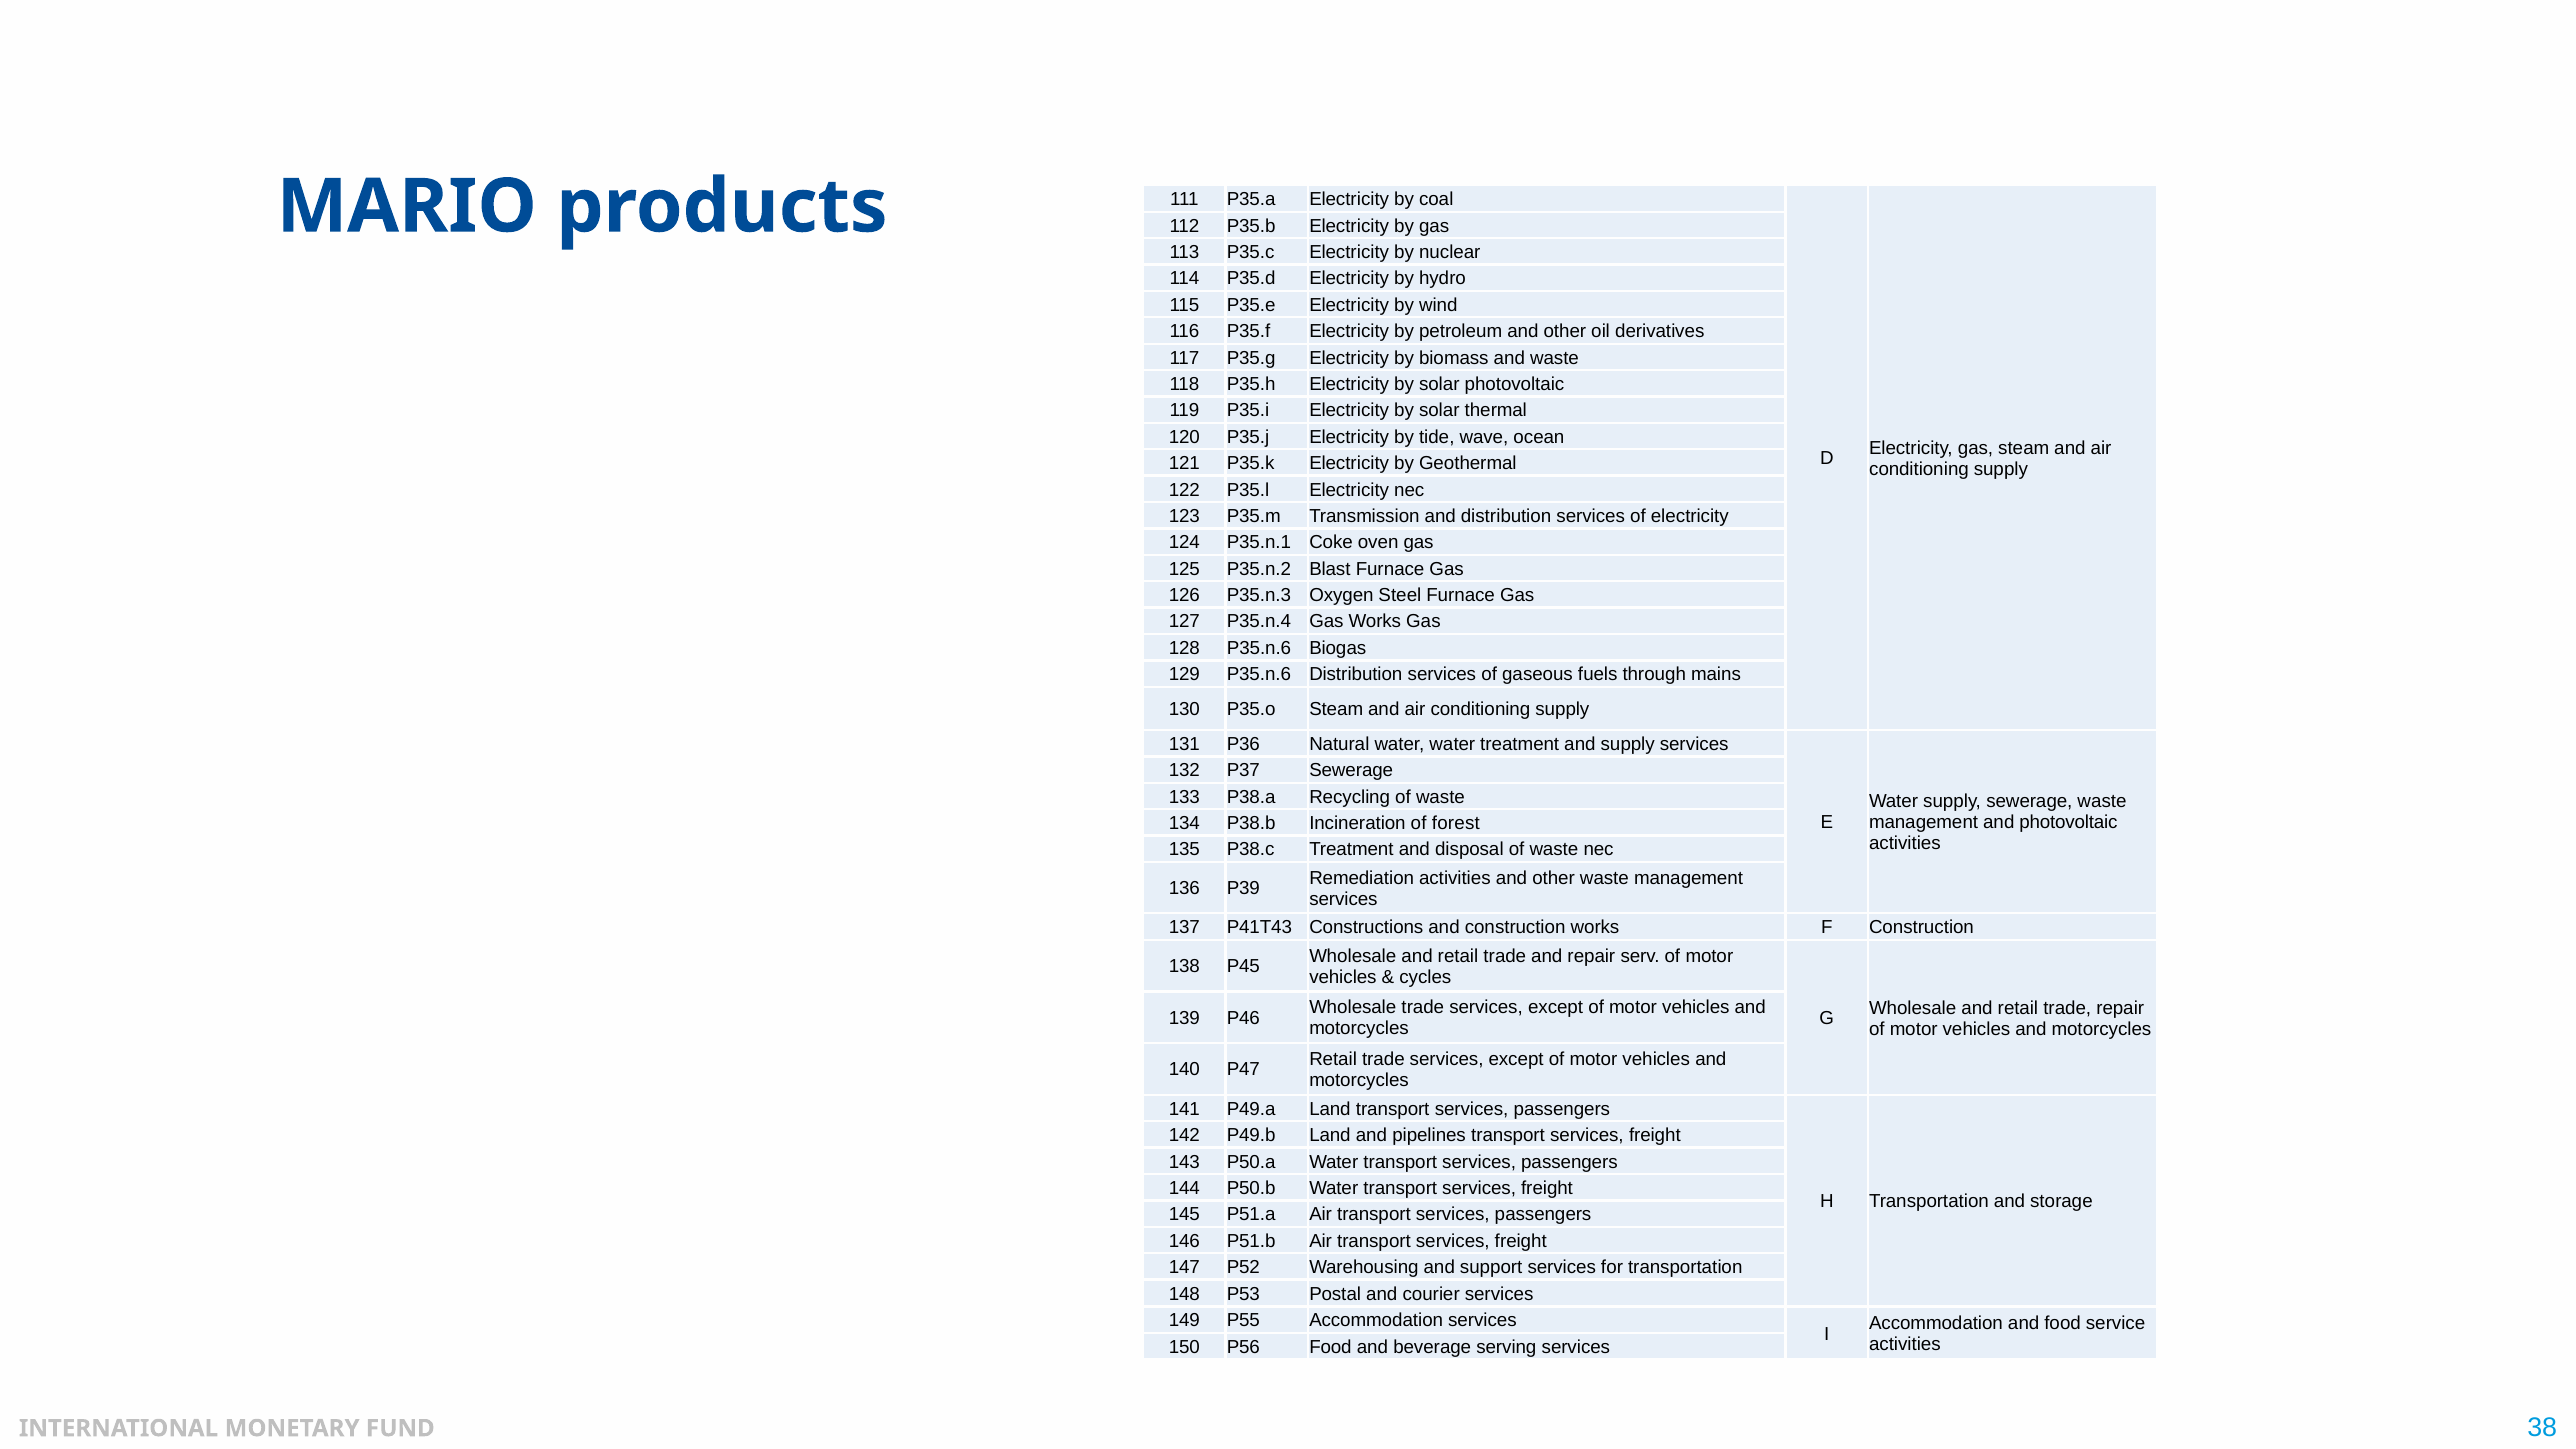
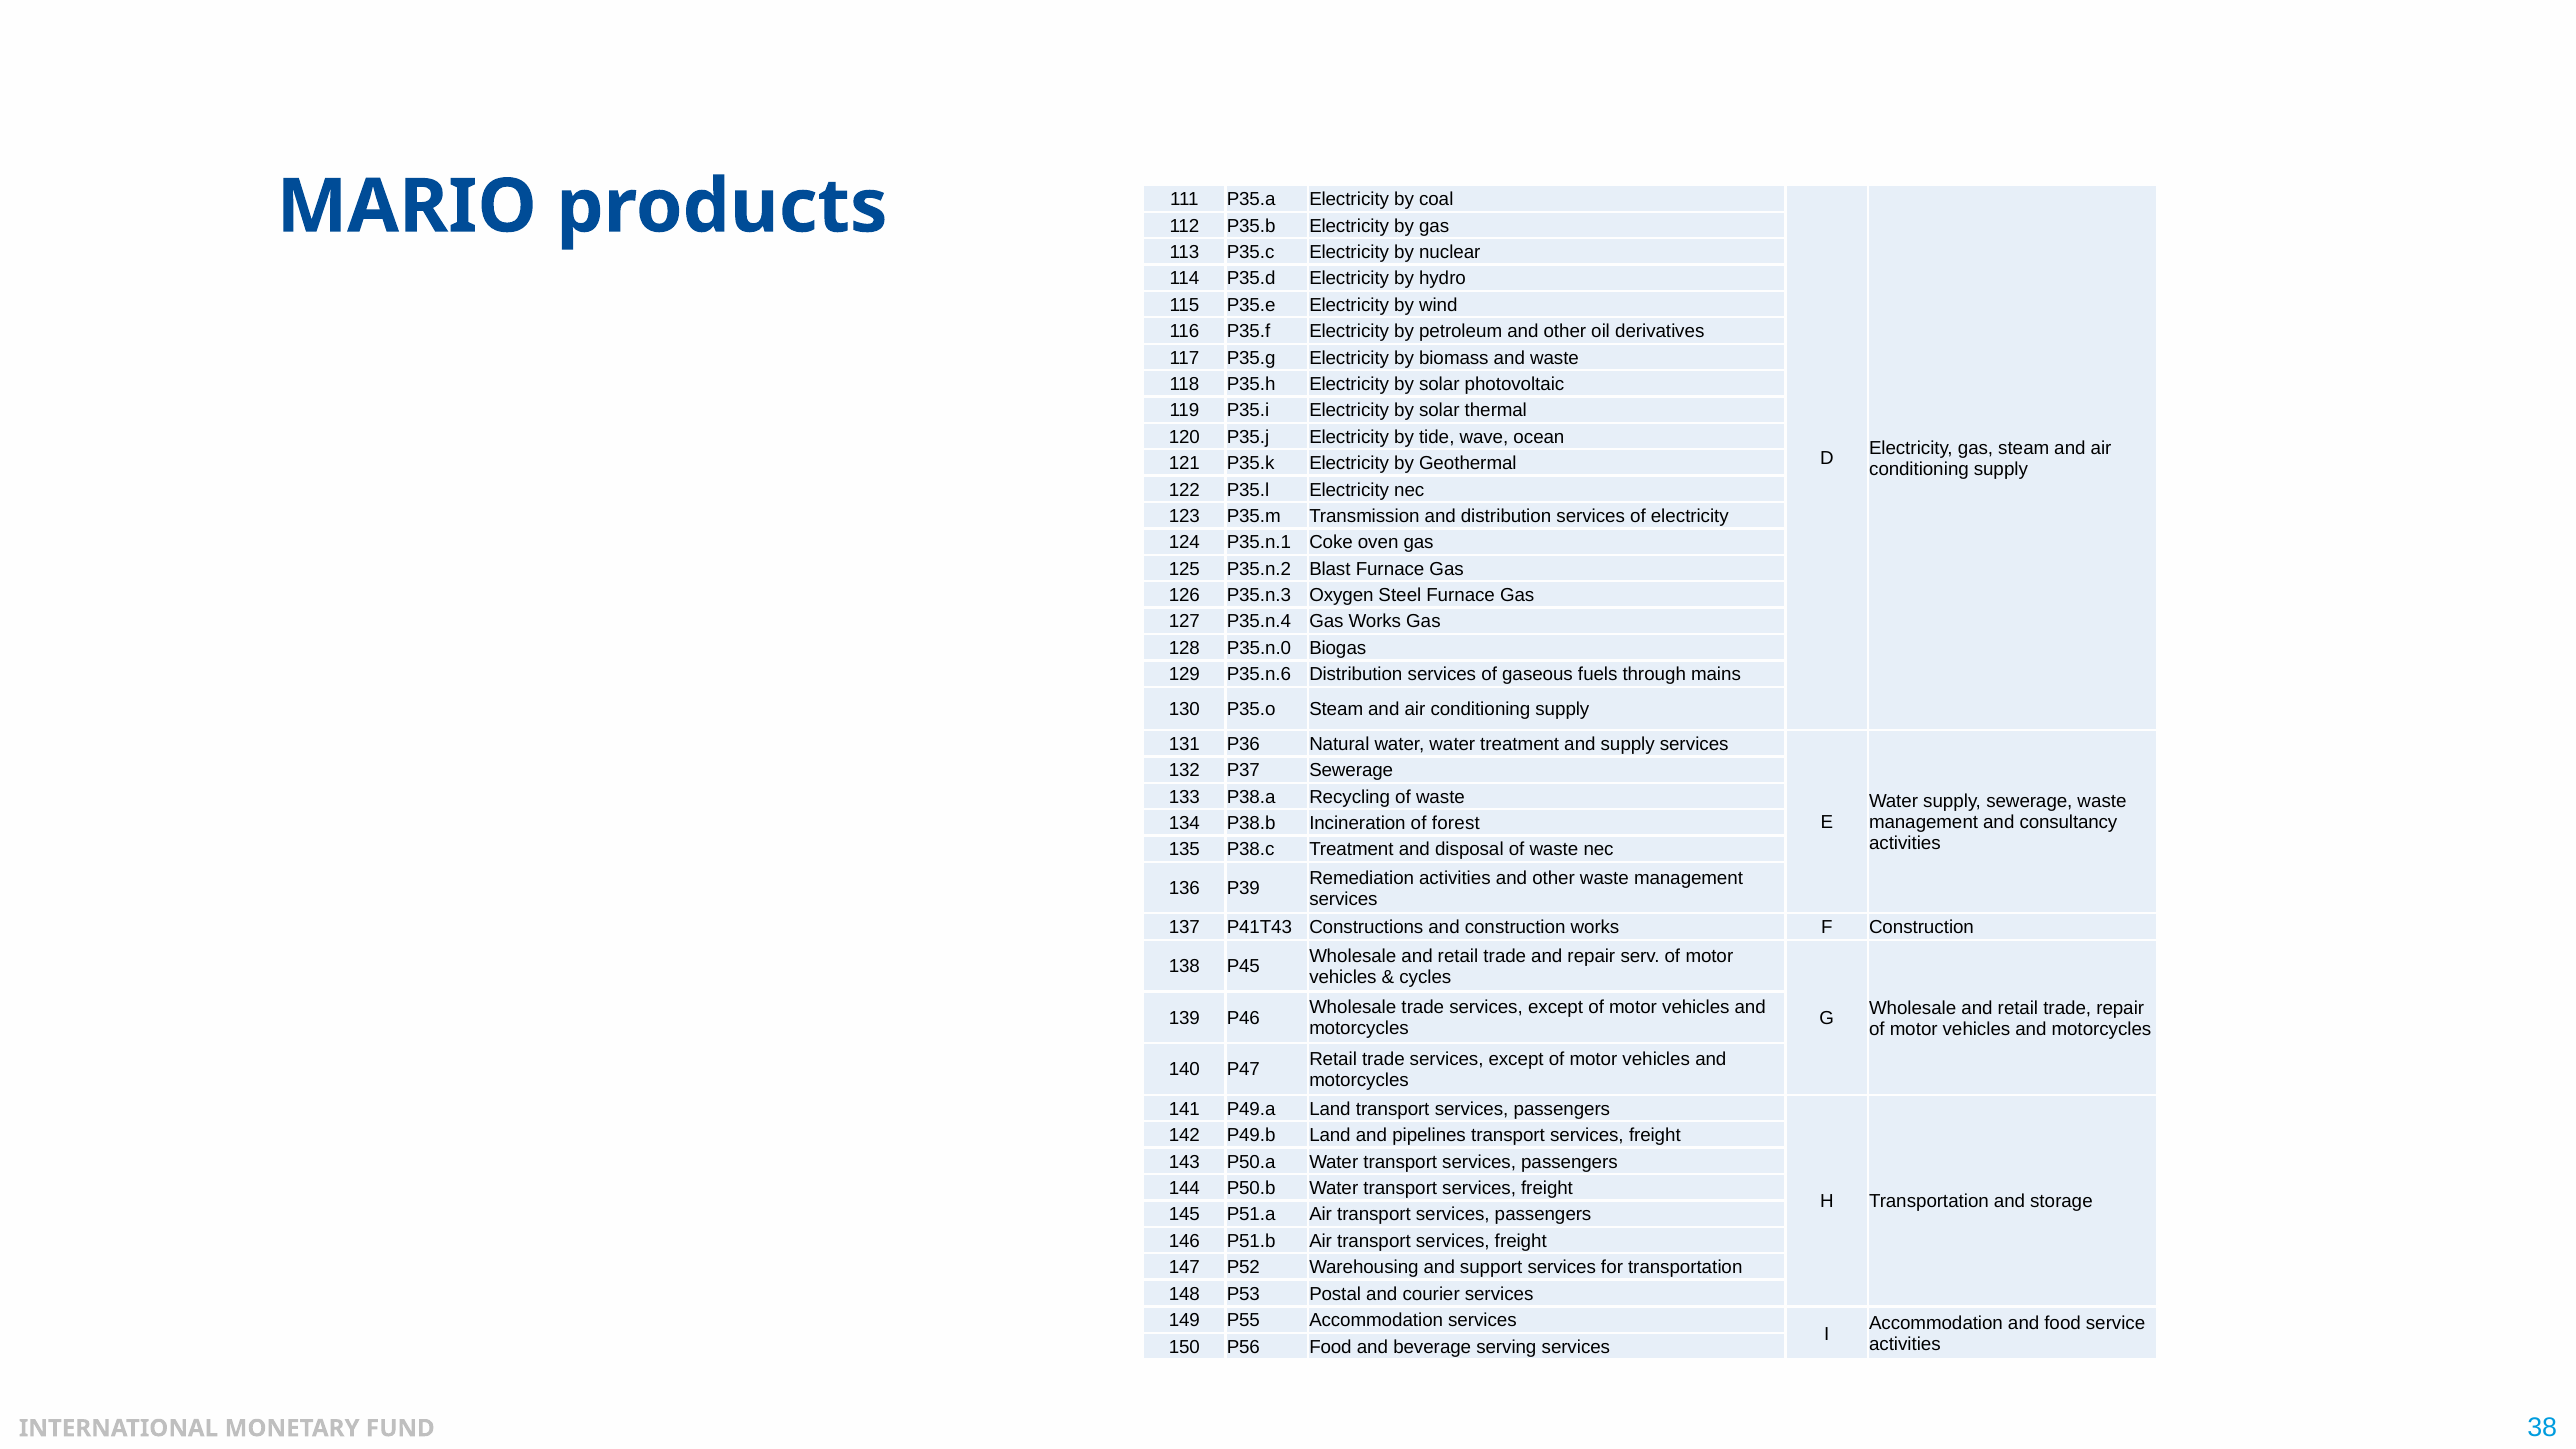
128 P35.n.6: P35.n.6 -> P35.n.0 (1259, 648)
and photovoltaic: photovoltaic -> consultancy (2068, 823)
